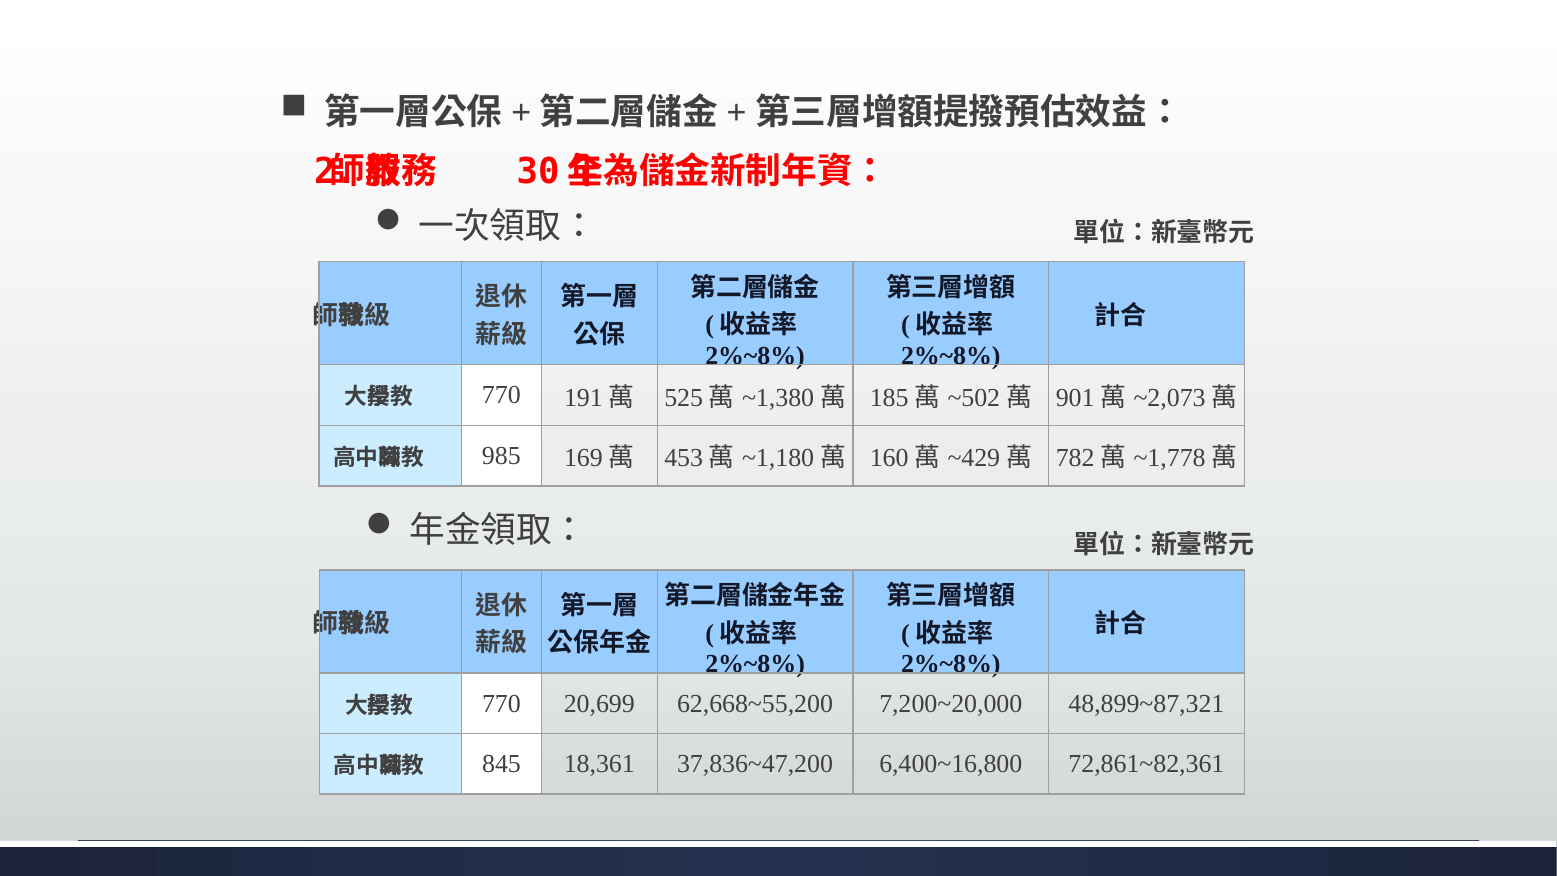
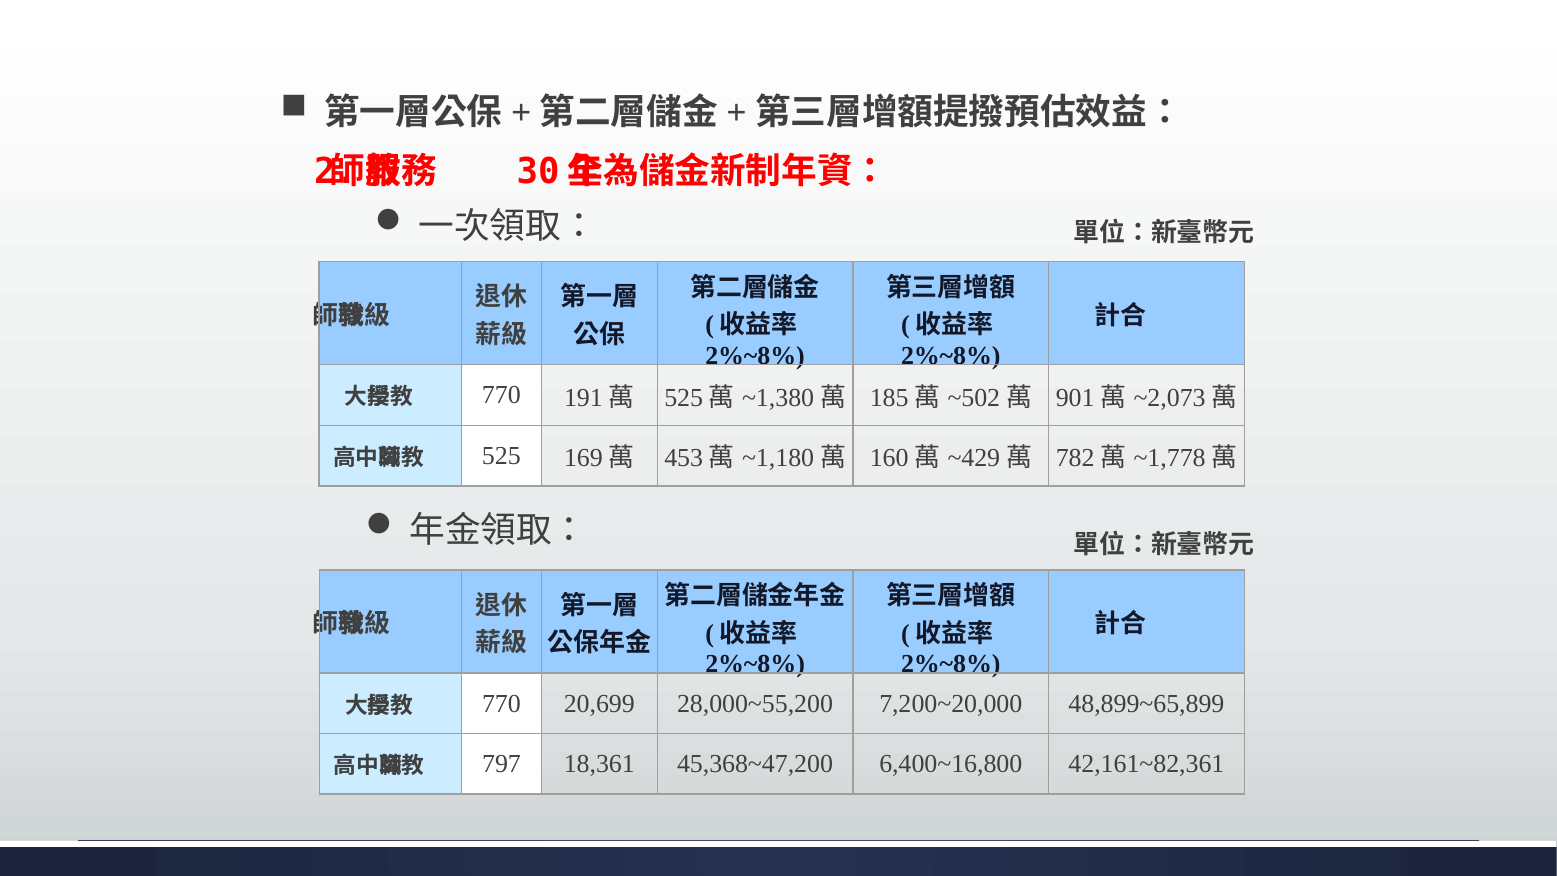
985: 985 -> 525 (501, 456)
62,668~55,200: 62,668~55,200 -> 28,000~55,200 (755, 703)
48,899~87,321: 48,899~87,321 -> 48,899~65,899 (1146, 703)
845: 845 -> 797 (502, 764)
37,836~47,200: 37,836~47,200 -> 45,368~47,200 (755, 764)
72,861~82,361: 72,861~82,361 -> 42,161~82,361 (1146, 764)
